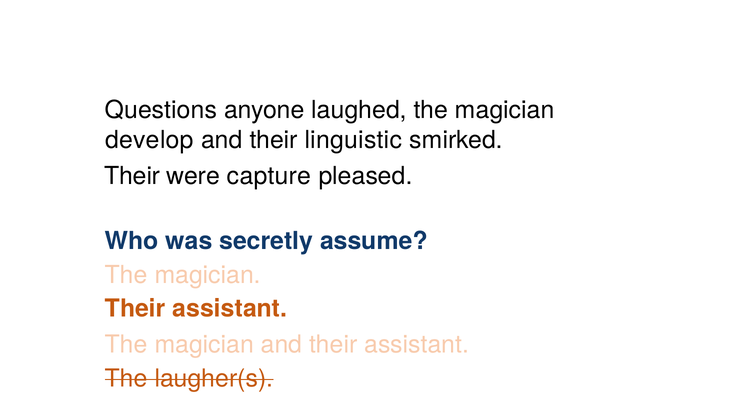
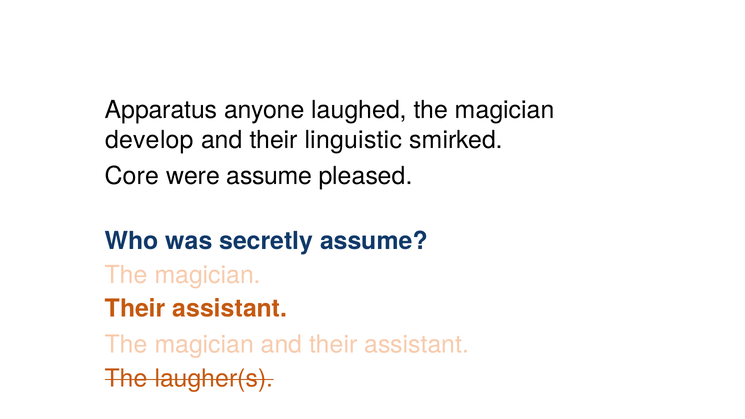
Questions: Questions -> Apparatus (161, 110)
Their: Their -> Core (132, 176)
were capture: capture -> assume (269, 176)
